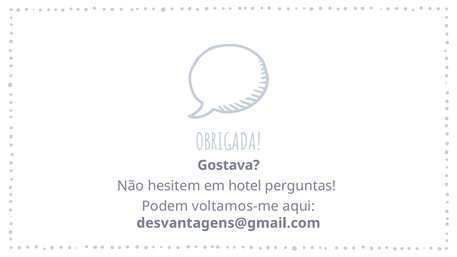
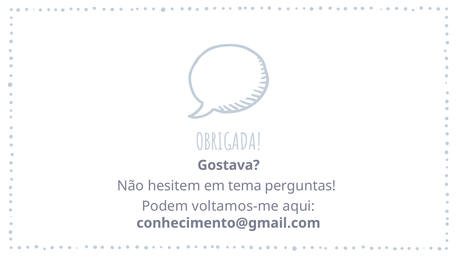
hotel: hotel -> tema (245, 186)
desvantagens@gmail.com: desvantagens@gmail.com -> conhecimento@gmail.com (228, 223)
